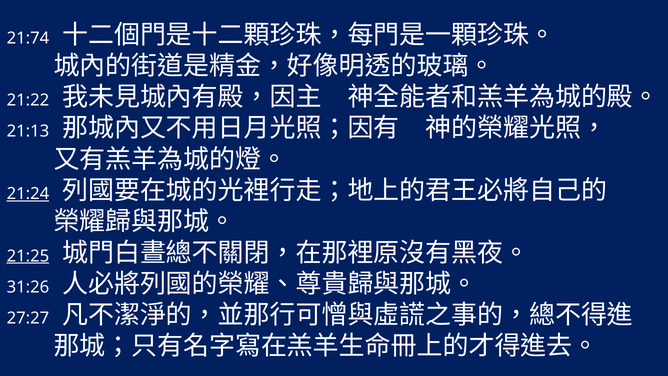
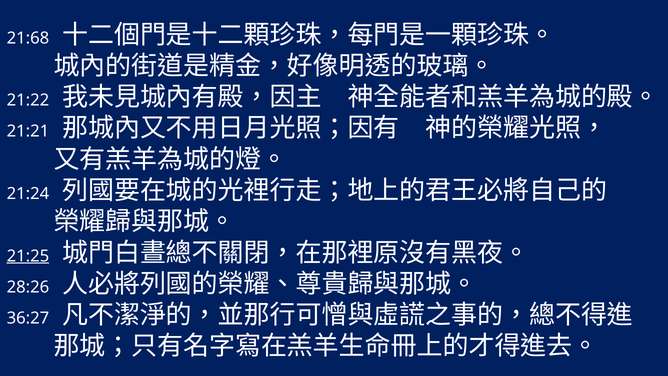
21:74: 21:74 -> 21:68 (28, 38)
21:13: 21:13 -> 21:21 (28, 131)
21:24 underline: present -> none (28, 194)
31:26: 31:26 -> 28:26 (28, 287)
27:27: 27:27 -> 36:27 (28, 318)
